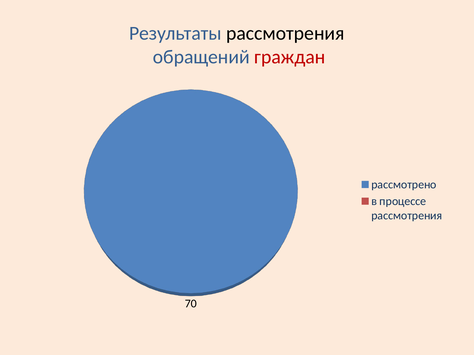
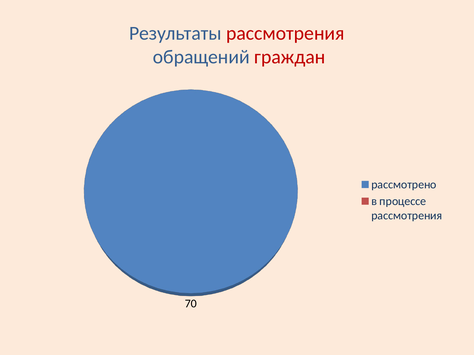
рассмотрения colour: black -> red (285, 33)
